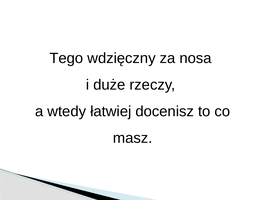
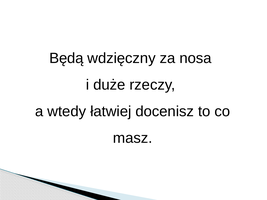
Tego: Tego -> Będą (66, 58)
